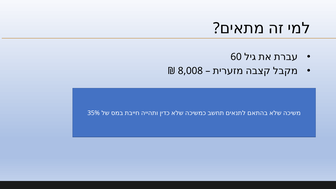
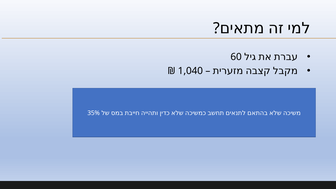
8,008: 8,008 -> 1,040 (190, 71)
